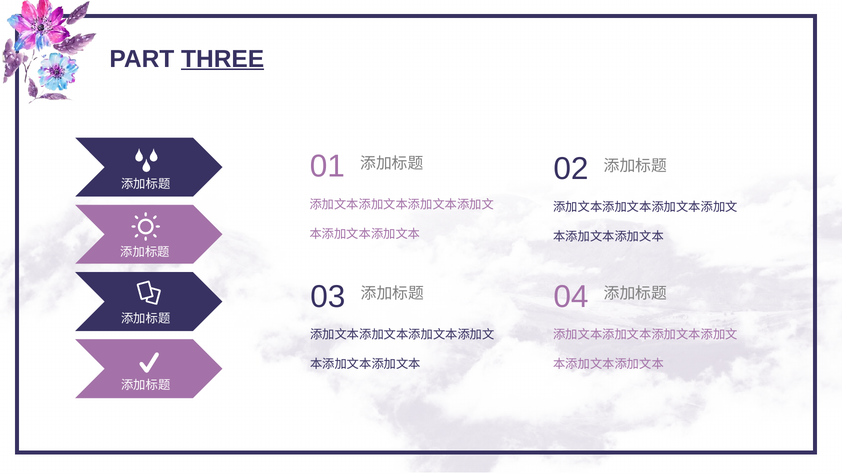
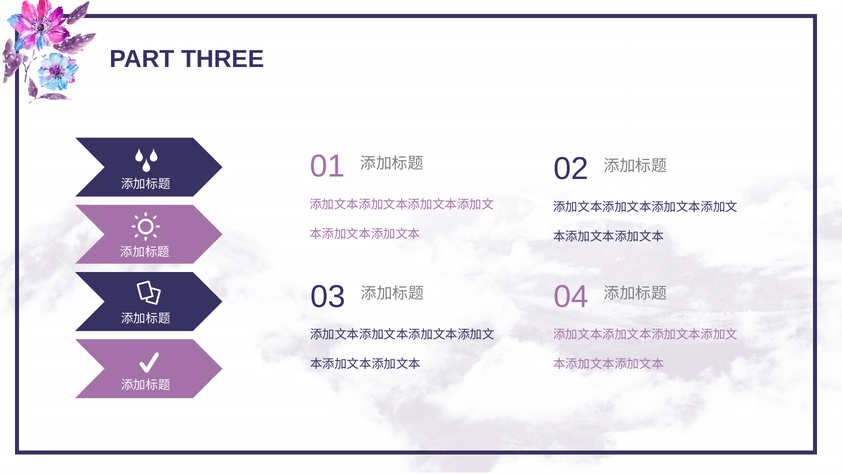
THREE underline: present -> none (223, 59)
